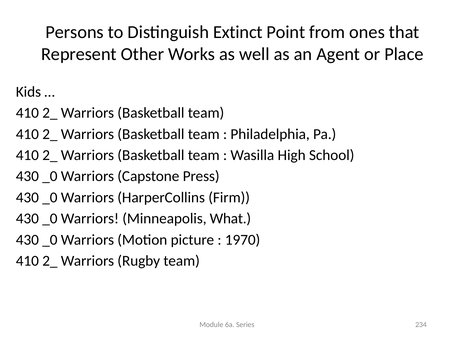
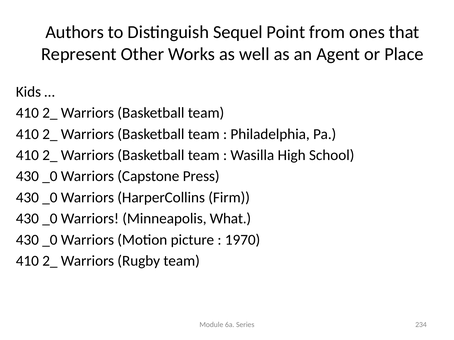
Persons: Persons -> Authors (75, 32)
Extinct: Extinct -> Sequel (238, 32)
